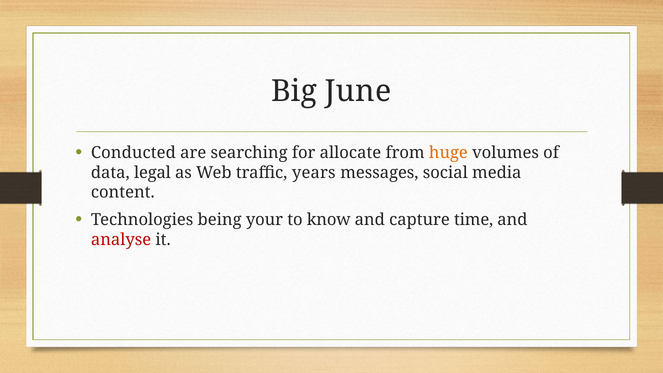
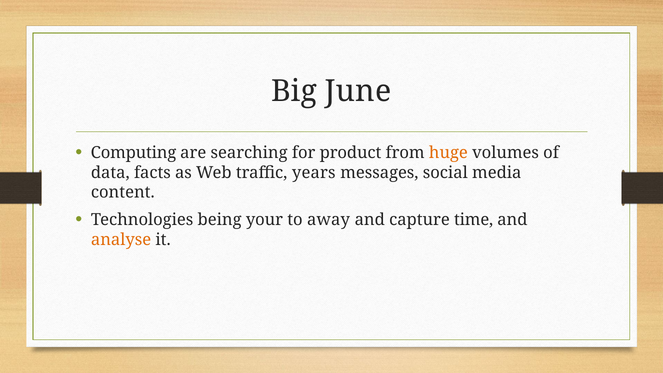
Conducted: Conducted -> Computing (134, 153)
allocate: allocate -> product (351, 153)
legal: legal -> facts (152, 173)
know: know -> away (329, 220)
analyse colour: red -> orange (121, 240)
